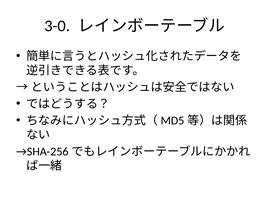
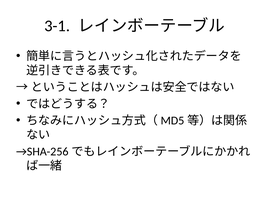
3-0: 3-0 -> 3-1 (57, 26)
